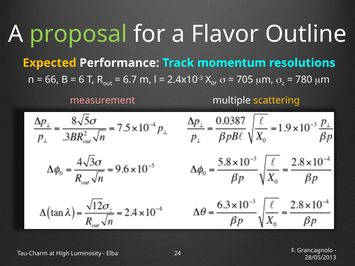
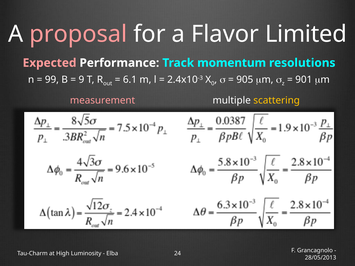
proposal colour: light green -> pink (78, 34)
Outline: Outline -> Limited (306, 34)
Expected colour: yellow -> pink (50, 63)
66: 66 -> 99 (52, 80)
6: 6 -> 9 (81, 80)
6.7: 6.7 -> 6.1 (130, 80)
705: 705 -> 905 (245, 80)
780: 780 -> 901 (304, 80)
